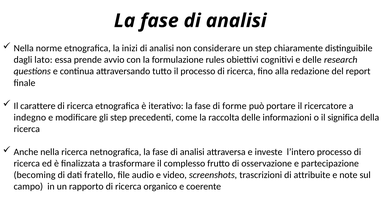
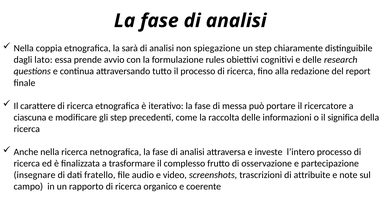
norme: norme -> coppia (49, 48)
inizi: inizi -> sarà (130, 48)
considerare: considerare -> spiegazione (217, 48)
forme: forme -> messa (234, 106)
indegno: indegno -> ciascuna (30, 118)
becoming: becoming -> insegnare (35, 175)
